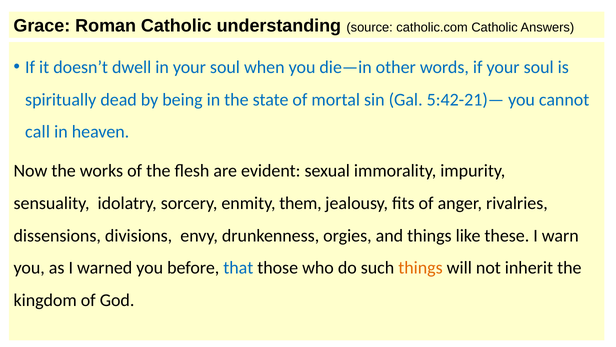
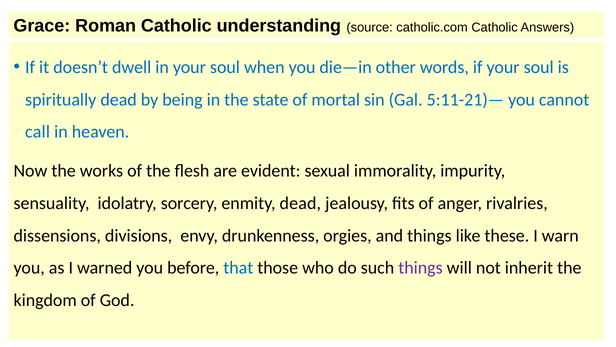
5:42-21)—: 5:42-21)— -> 5:11-21)— (465, 99)
enmity them: them -> dead (300, 203)
things colour: orange -> purple (421, 268)
